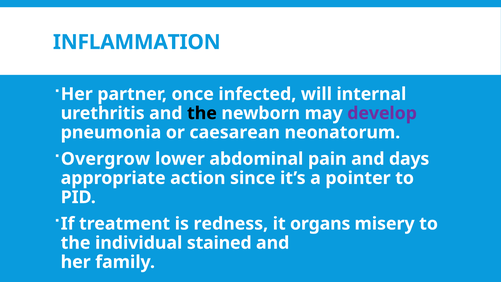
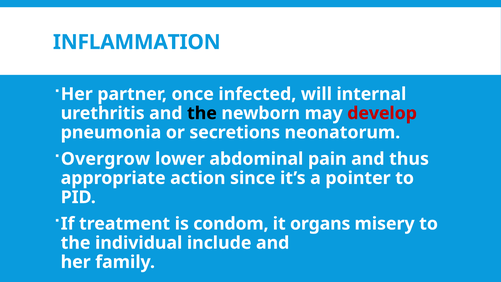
develop colour: purple -> red (382, 113)
caesarean: caesarean -> secretions (235, 132)
days: days -> thus (409, 159)
redness: redness -> condom (231, 224)
stained: stained -> include (219, 243)
